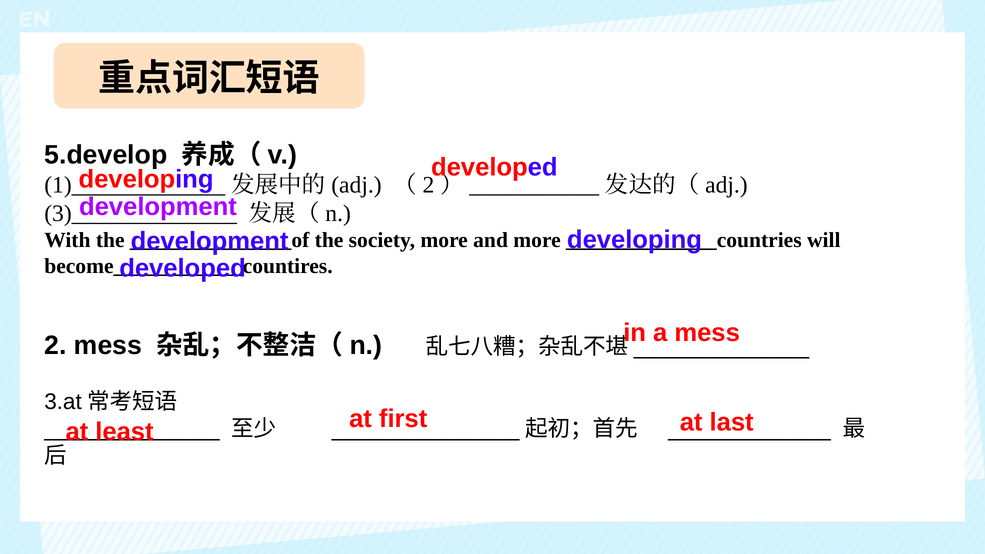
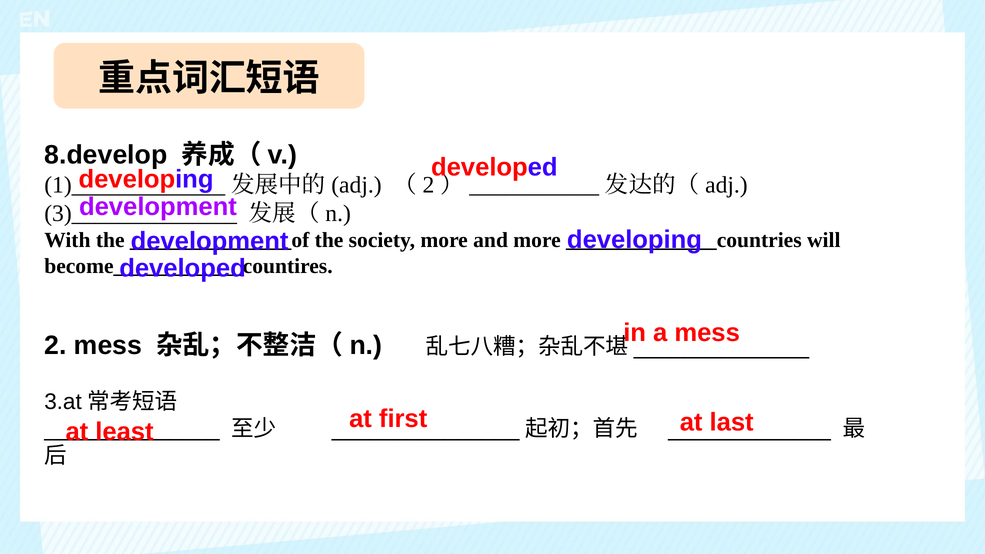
5.develop: 5.develop -> 8.develop (106, 155)
